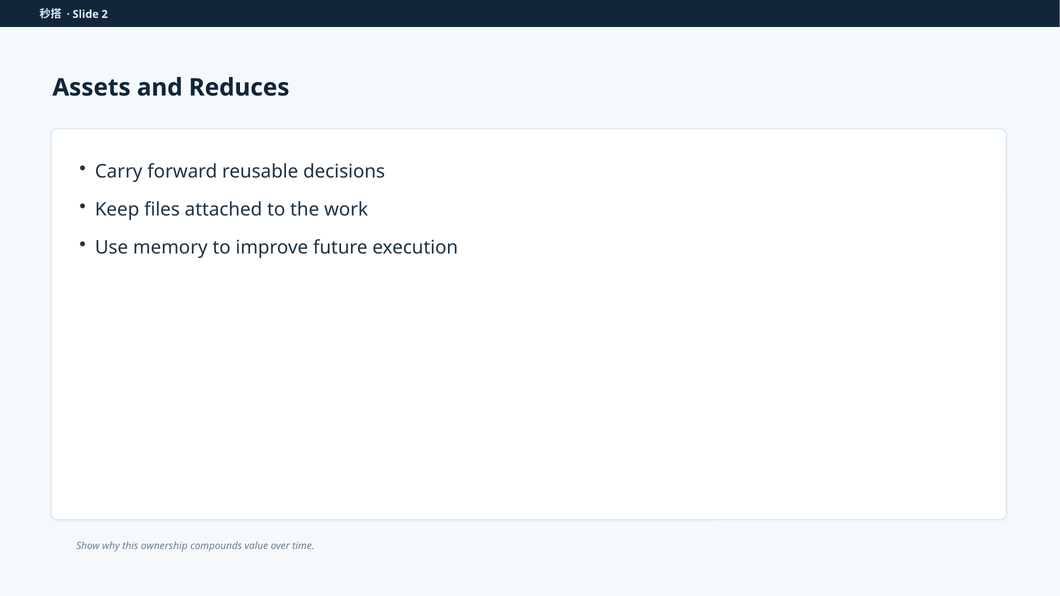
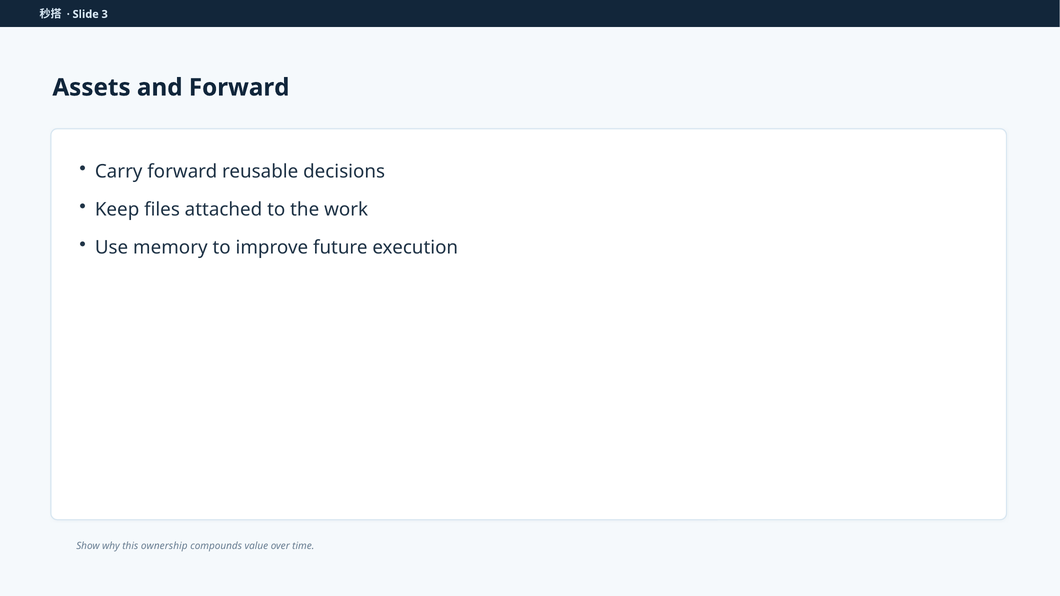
2: 2 -> 3 (105, 14)
and Reduces: Reduces -> Forward (239, 88)
